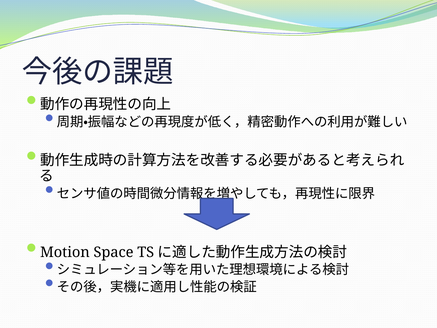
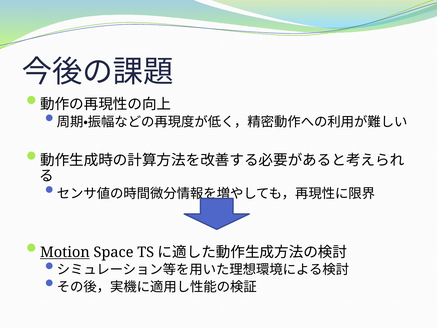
Motion underline: none -> present (65, 252)
